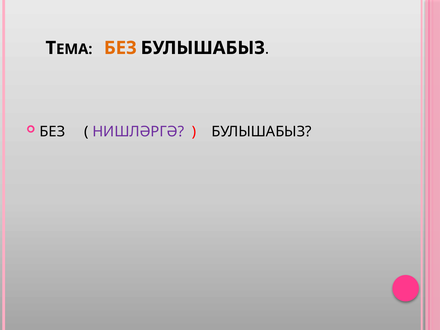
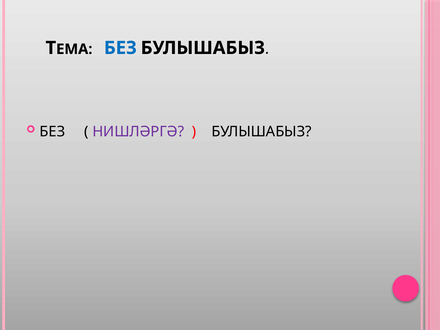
БЕЗ colour: orange -> blue (120, 48)
